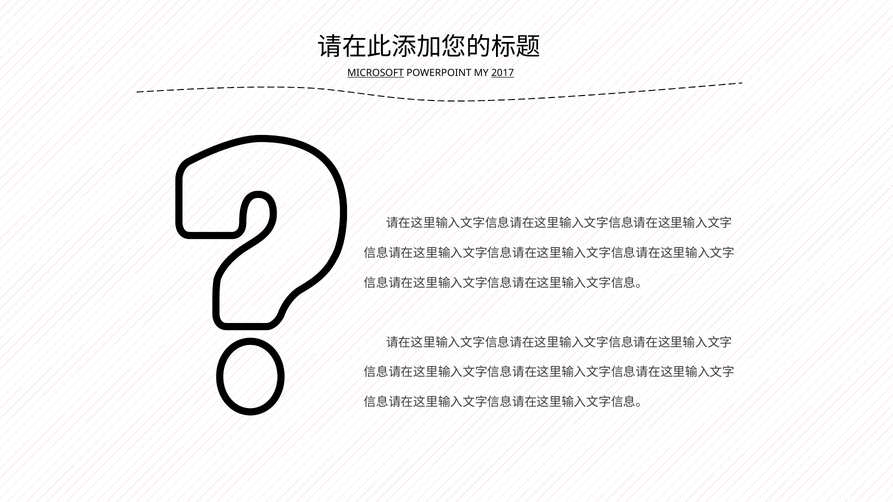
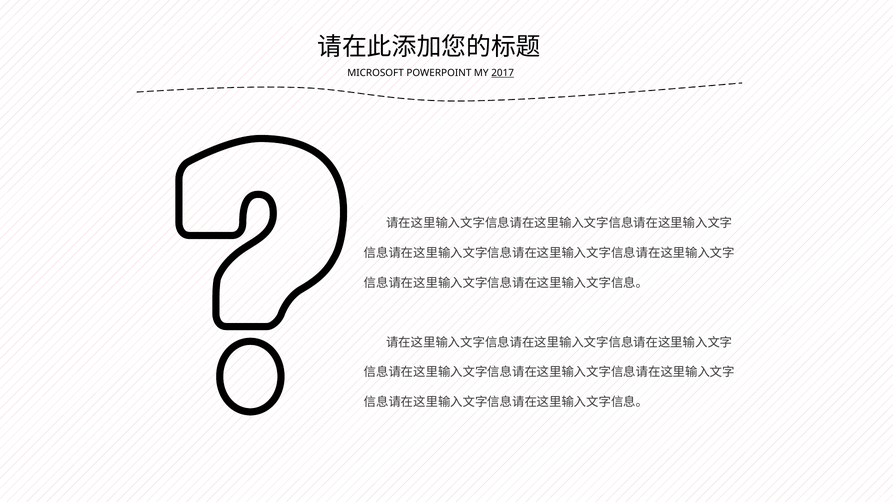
MICROSOFT underline: present -> none (376, 73)
